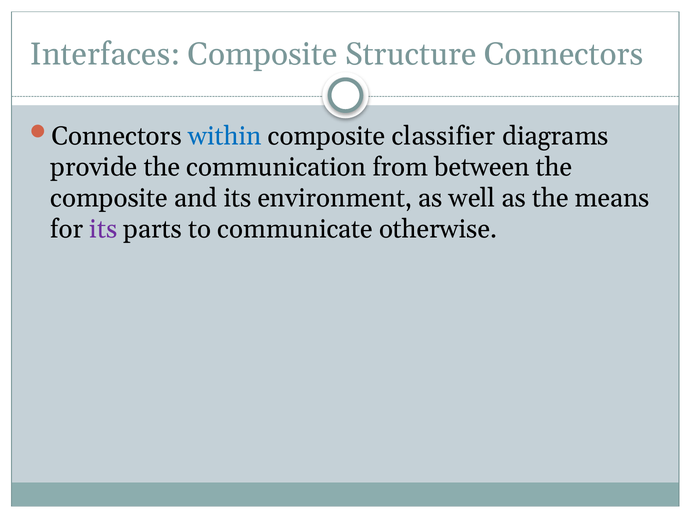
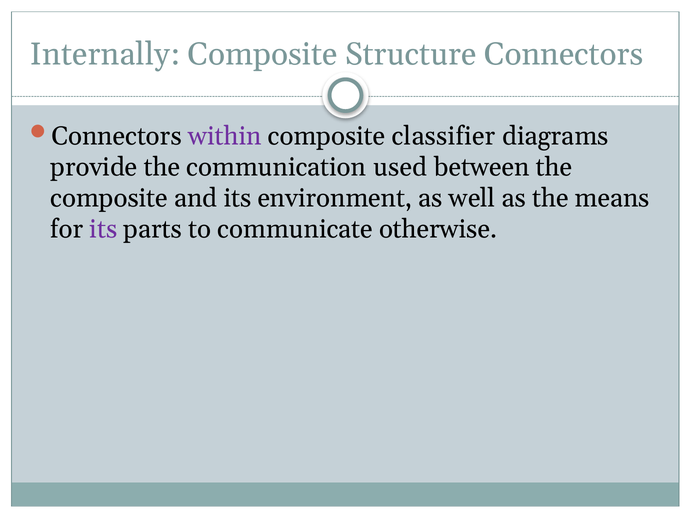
Interfaces: Interfaces -> Internally (105, 54)
within colour: blue -> purple (225, 136)
from: from -> used (400, 167)
